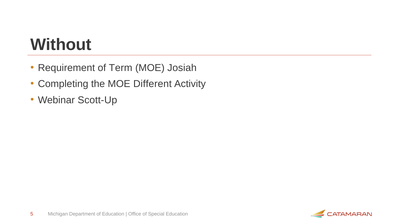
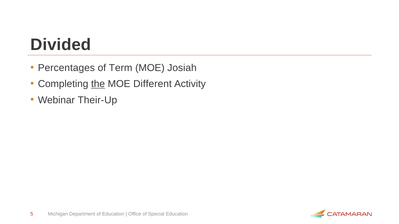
Without: Without -> Divided (61, 45)
Requirement: Requirement -> Percentages (66, 68)
the underline: none -> present (98, 84)
Scott-Up: Scott-Up -> Their-Up (97, 100)
